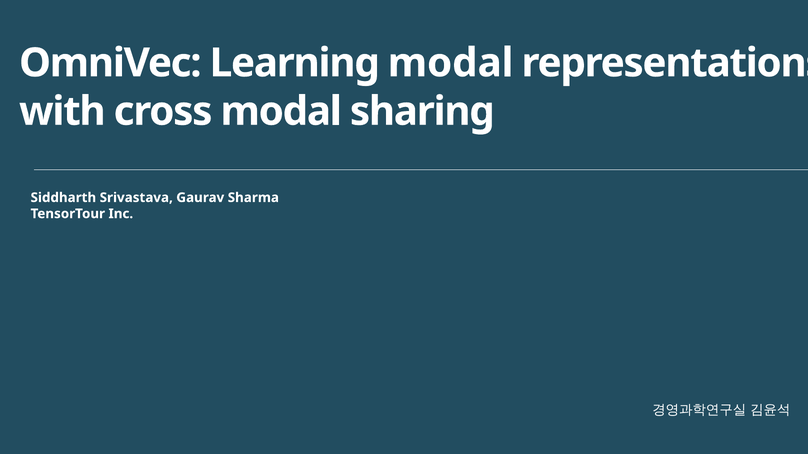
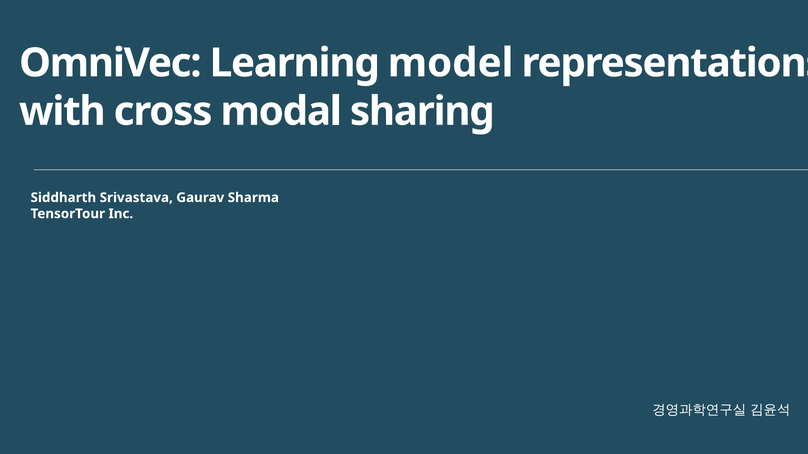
Learning modal: modal -> model (451, 63)
